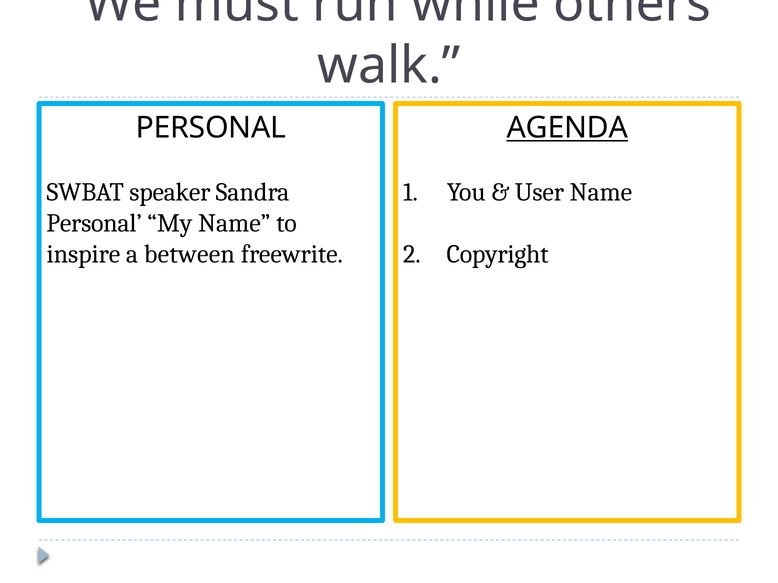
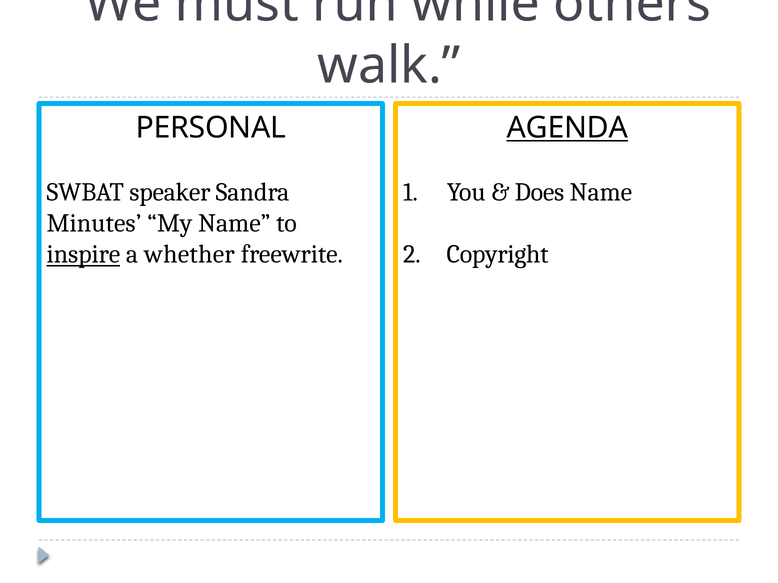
User: User -> Does (539, 192)
Personal: Personal -> Minutes (94, 223)
inspire underline: none -> present (83, 255)
between: between -> whether (189, 255)
